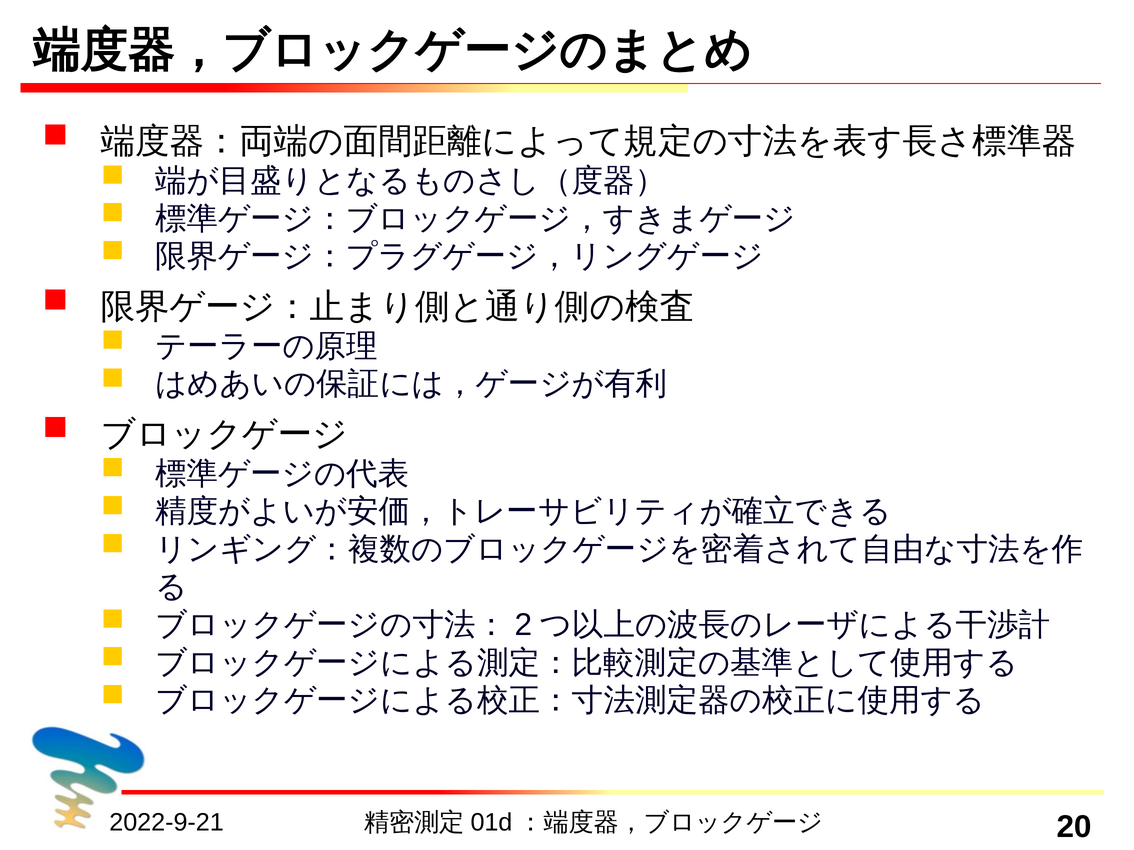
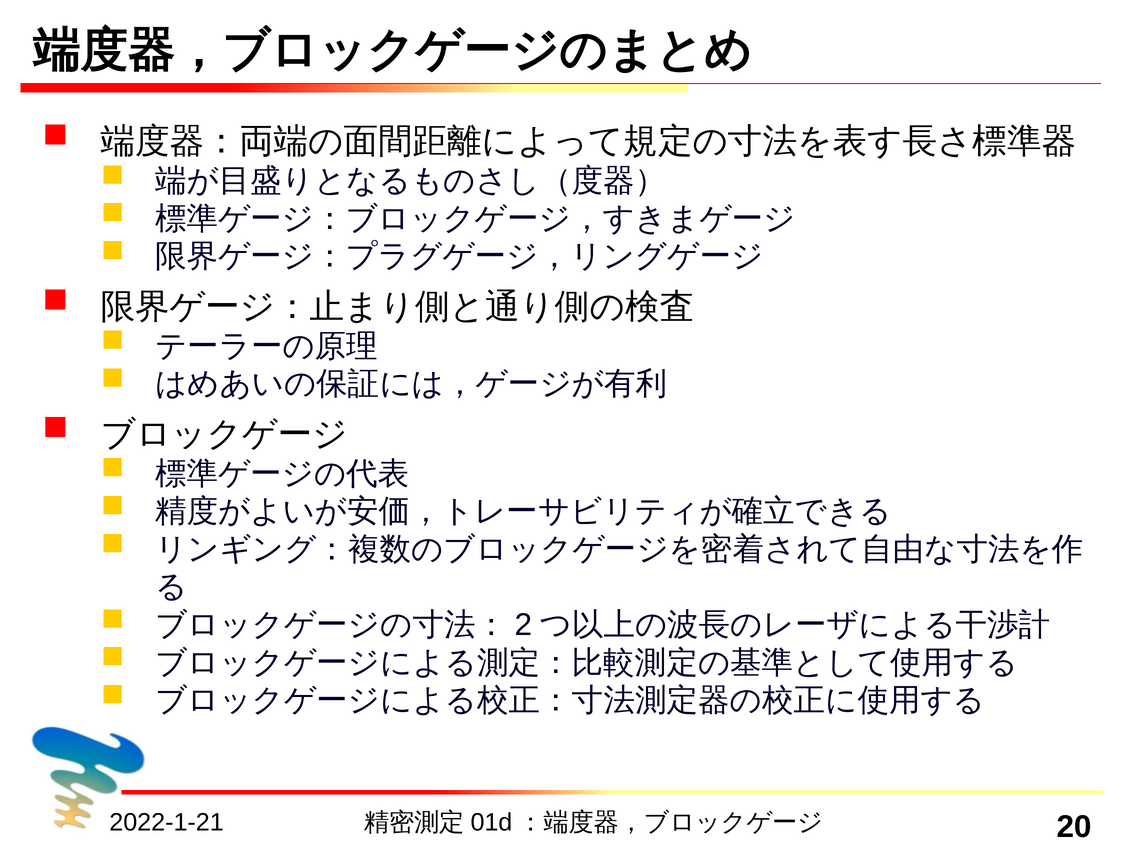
2022-9-21: 2022-9-21 -> 2022-1-21 (167, 823)
